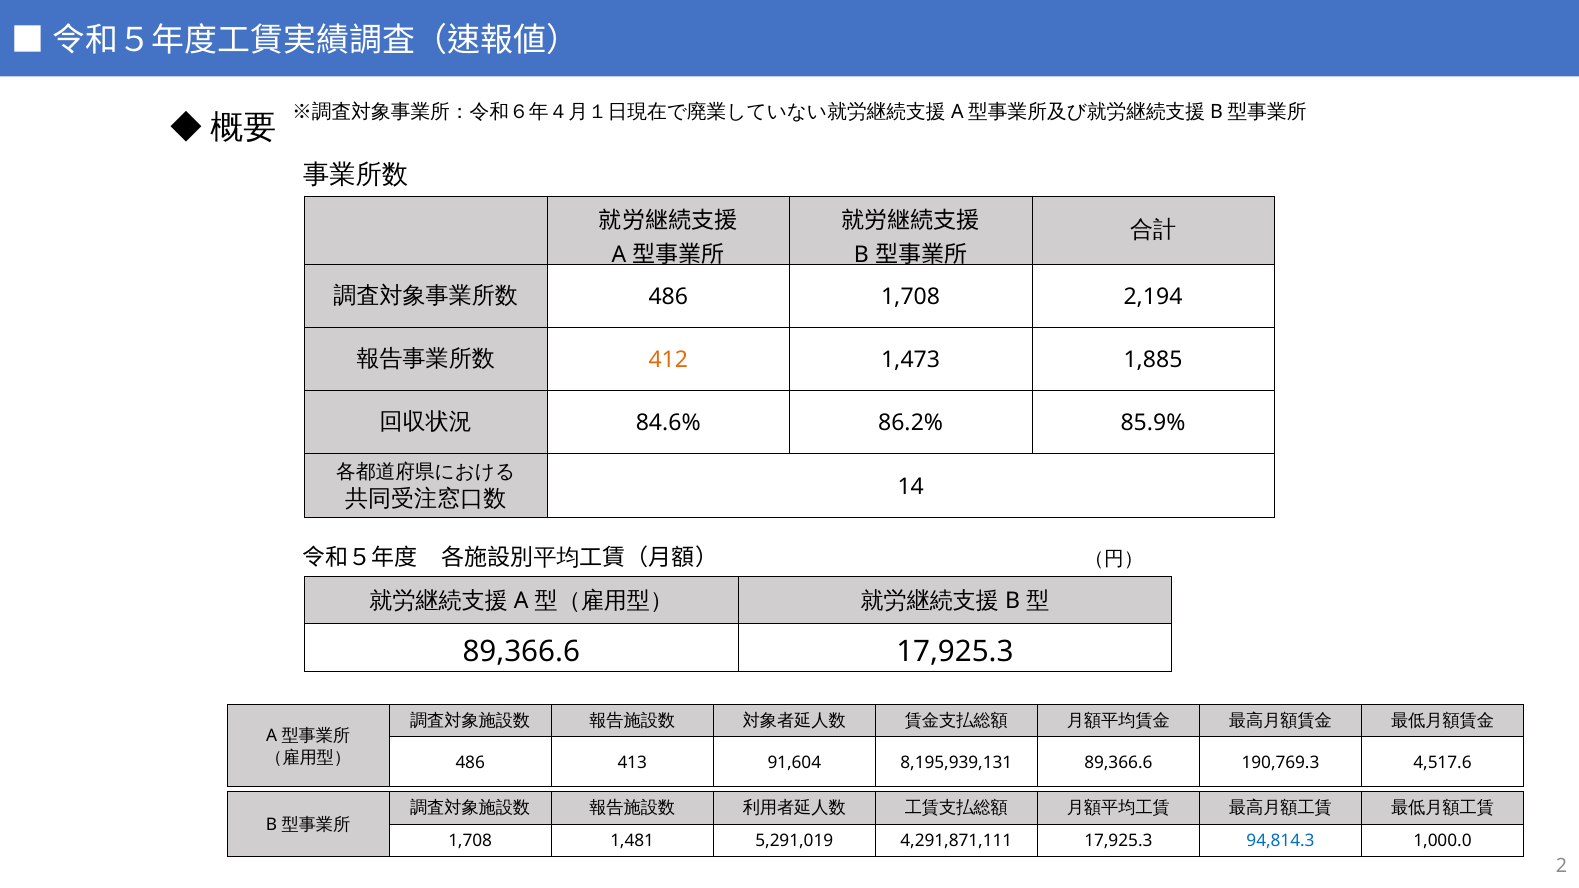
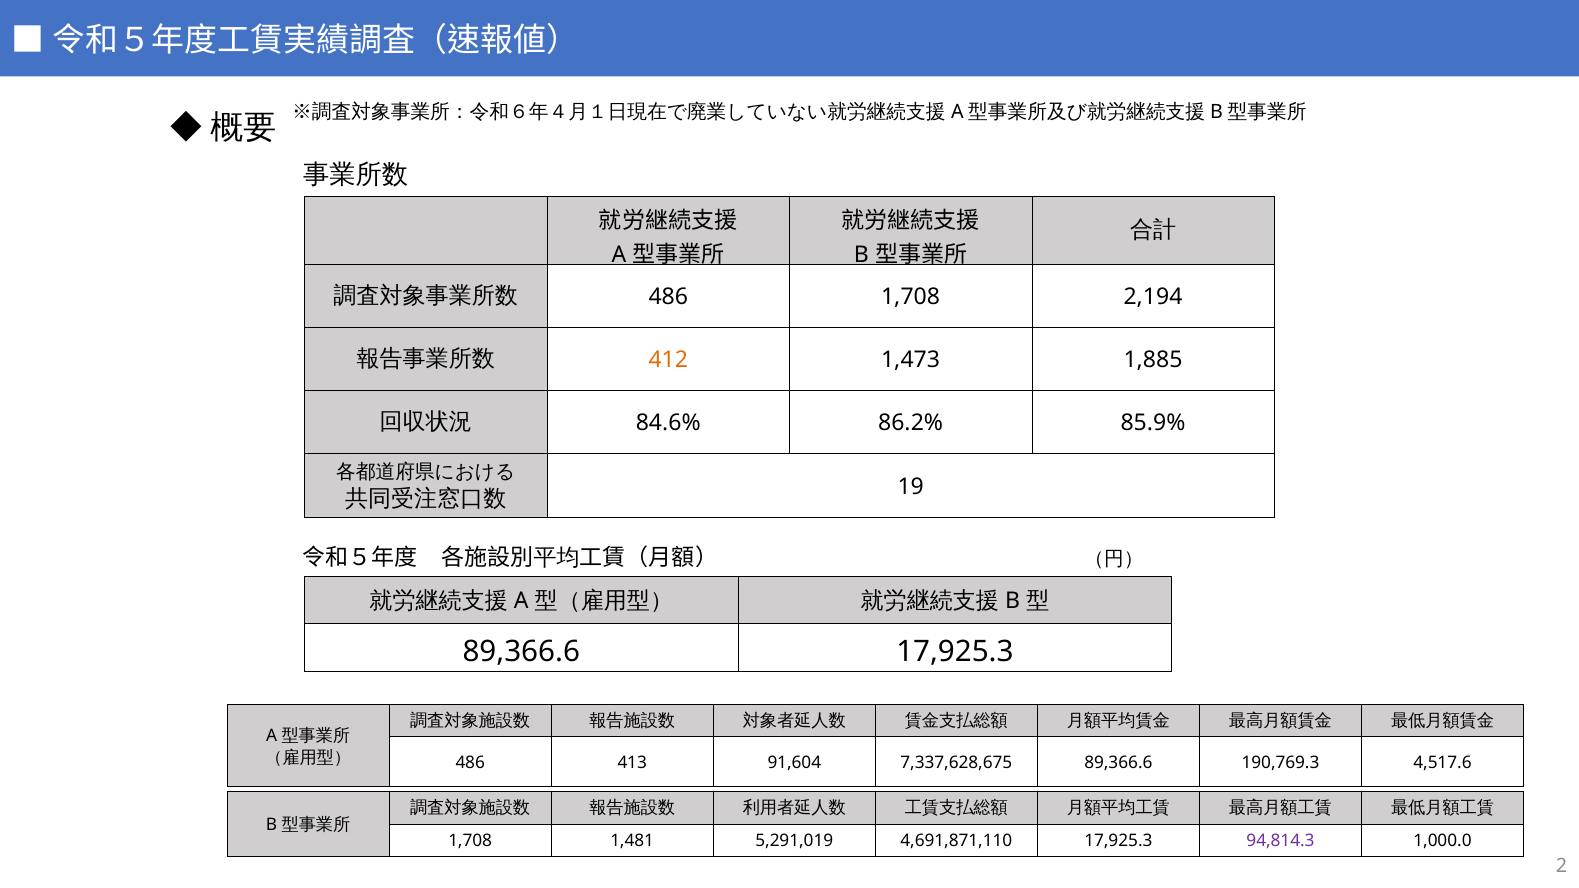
14: 14 -> 19 (911, 487)
8,195,939,131: 8,195,939,131 -> 7,337,628,675 (956, 763)
4,291,871,111: 4,291,871,111 -> 4,691,871,110 (956, 841)
94,814.3 colour: blue -> purple (1281, 841)
